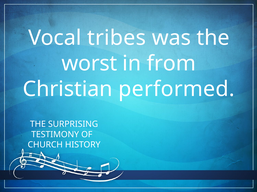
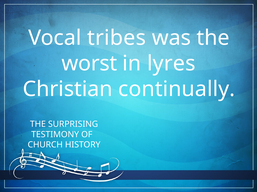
from: from -> lyres (171, 64)
performed: performed -> continually (177, 89)
